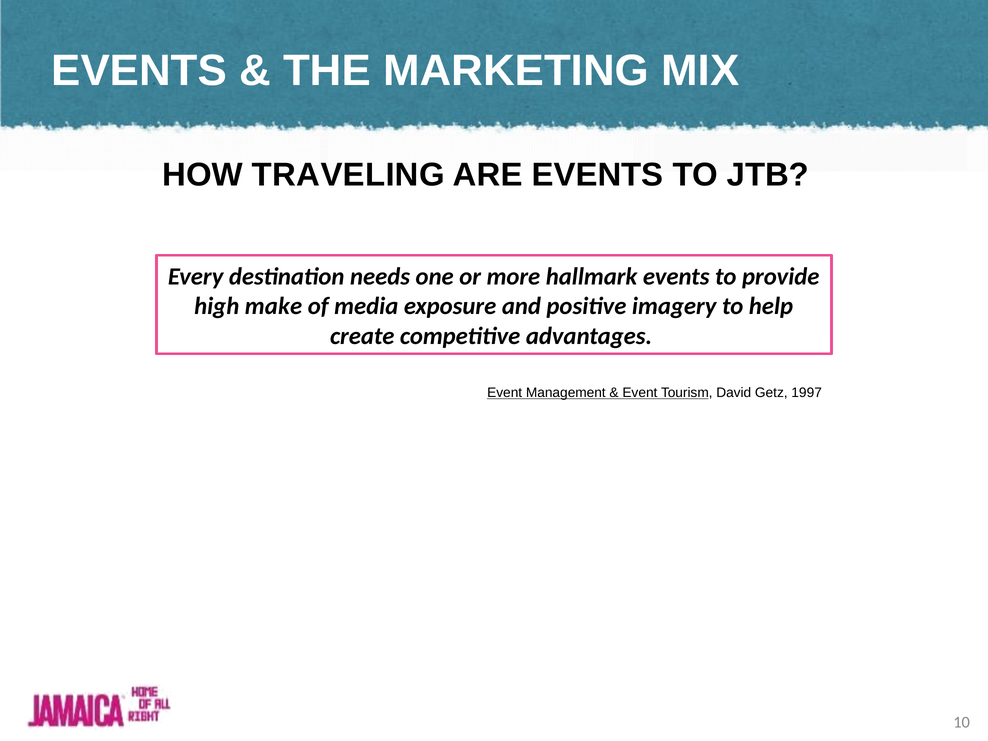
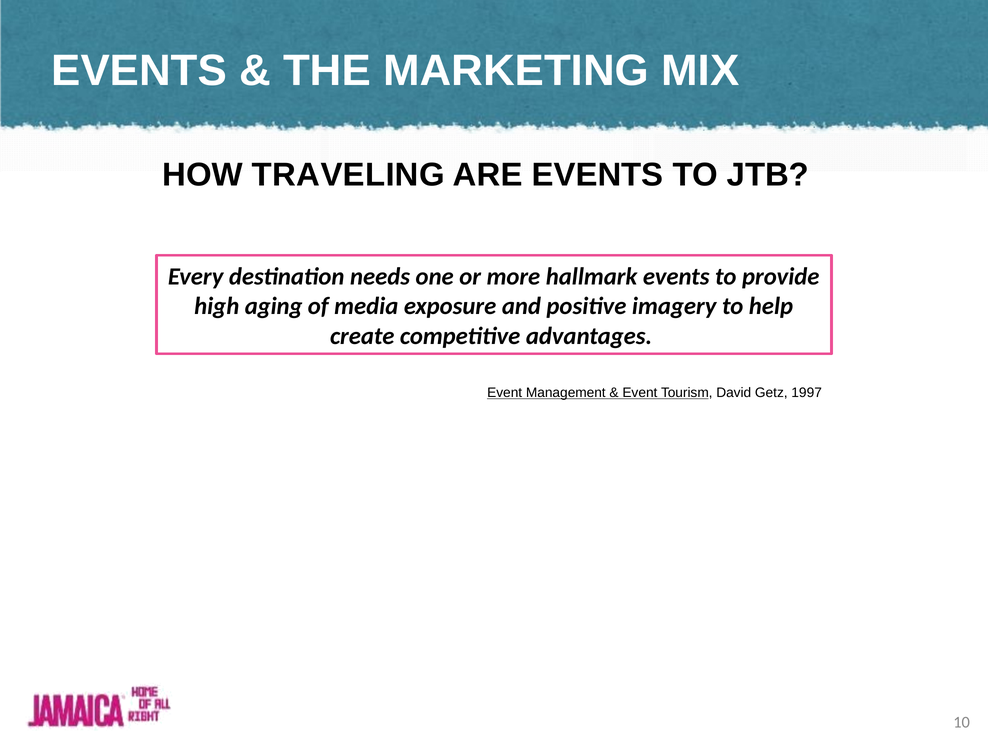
make: make -> aging (274, 306)
